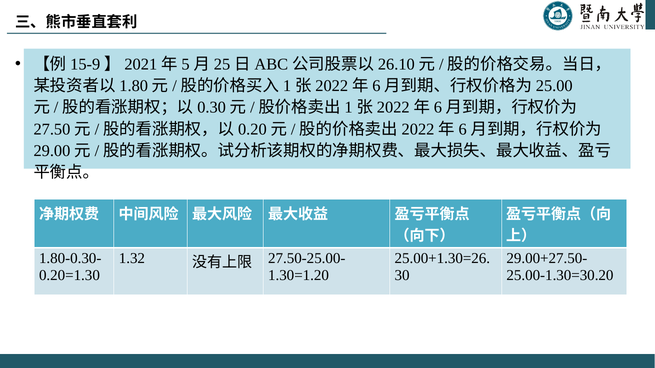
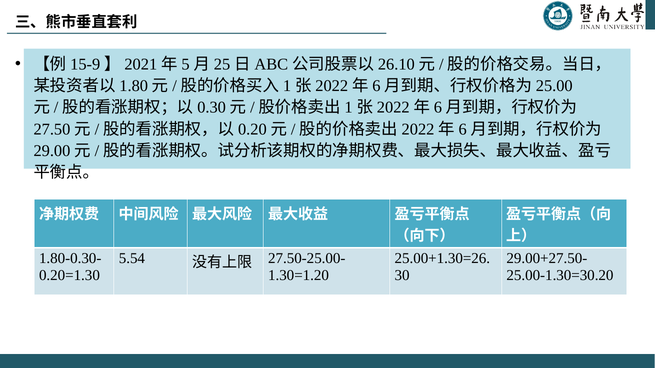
1.32: 1.32 -> 5.54 (132, 259)
